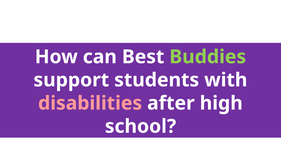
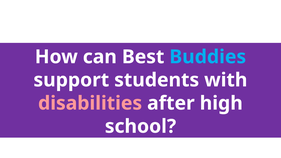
Buddies colour: light green -> light blue (208, 57)
